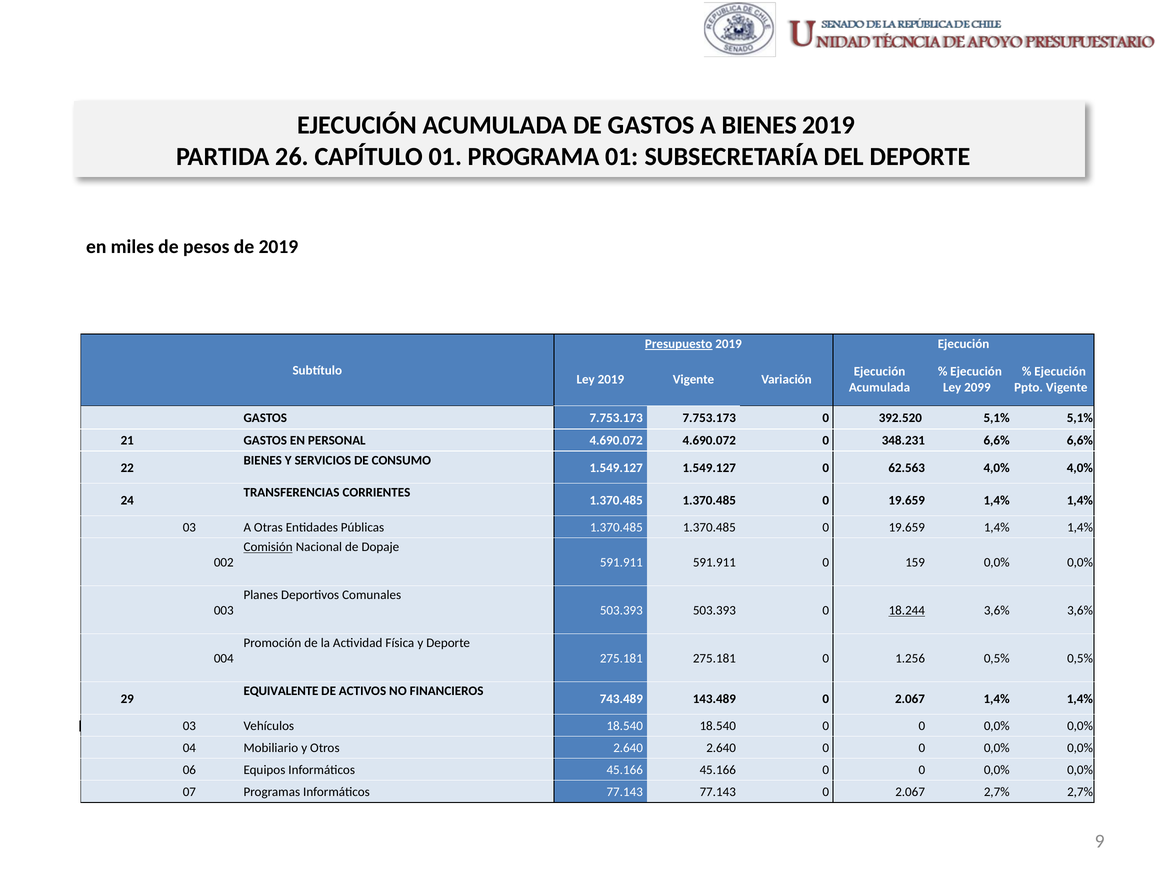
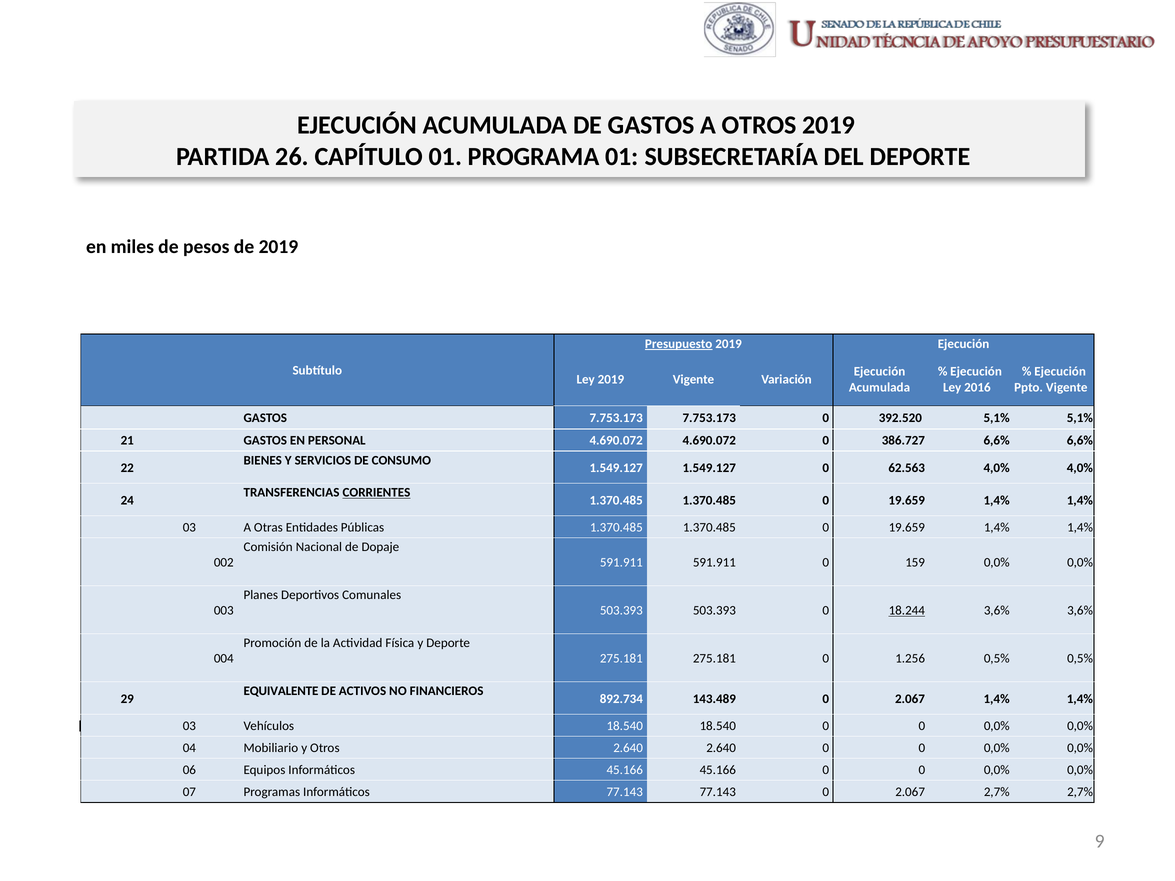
A BIENES: BIENES -> OTROS (759, 125)
2099: 2099 -> 2016 (977, 388)
348.231: 348.231 -> 386.727 (903, 441)
CORRIENTES underline: none -> present (376, 493)
Comisión underline: present -> none (268, 547)
743.489: 743.489 -> 892.734 (621, 699)
